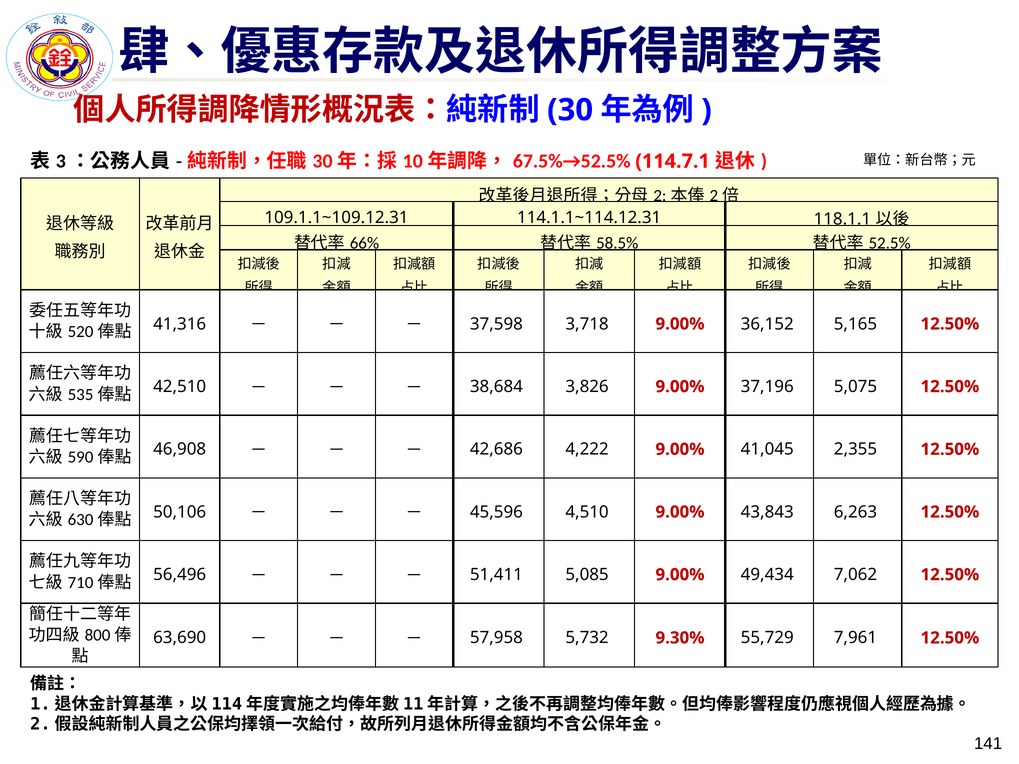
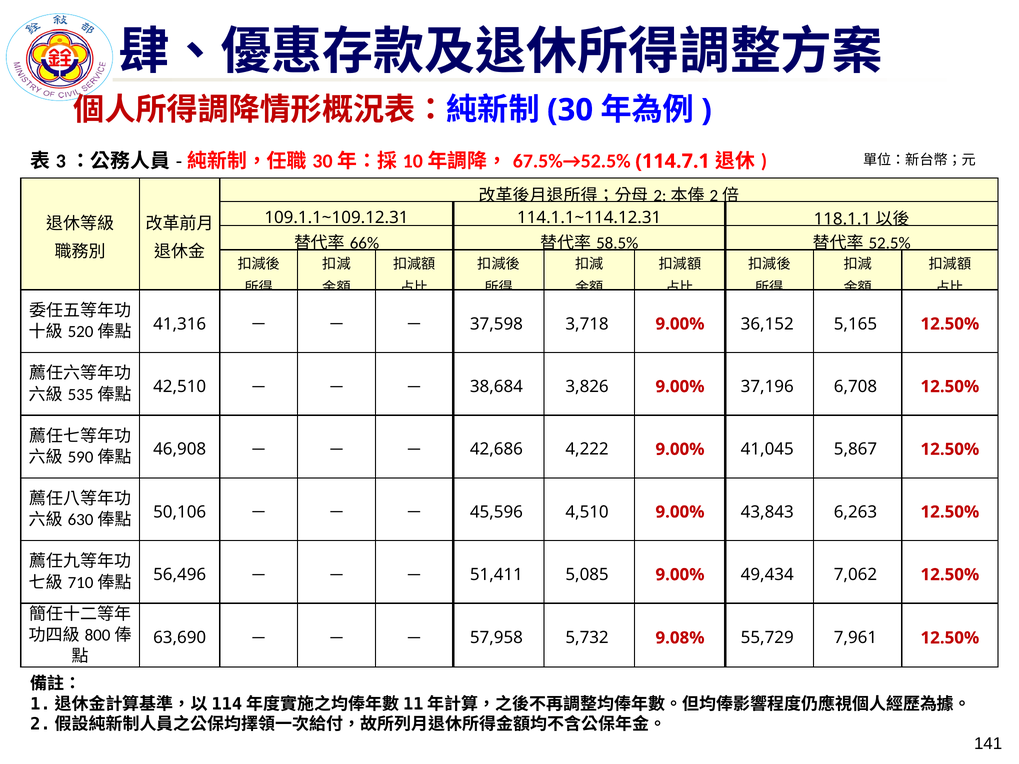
5,075: 5,075 -> 6,708 (855, 387)
2,355: 2,355 -> 5,867 (855, 449)
9.30%: 9.30% -> 9.08% (680, 638)
